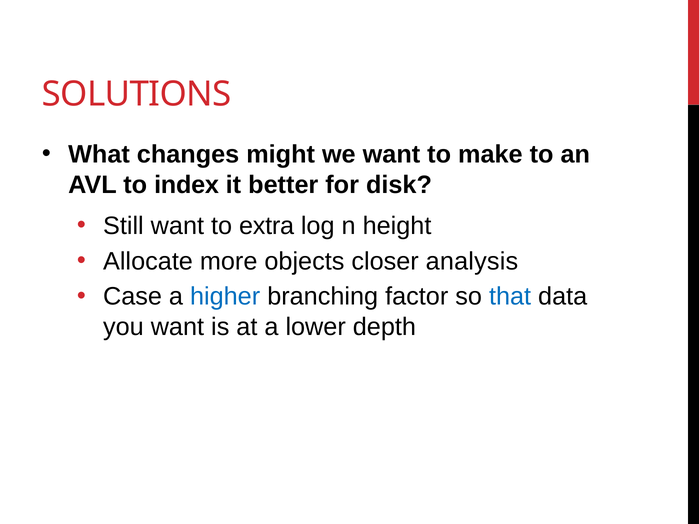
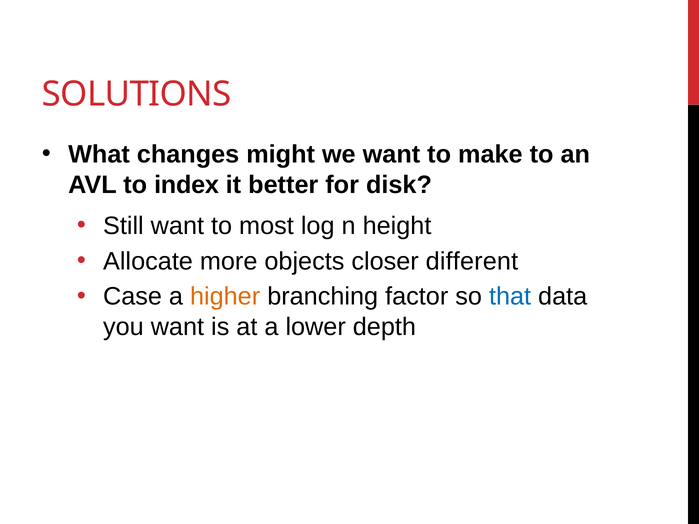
extra: extra -> most (266, 226)
analysis: analysis -> different (472, 261)
higher colour: blue -> orange (225, 297)
